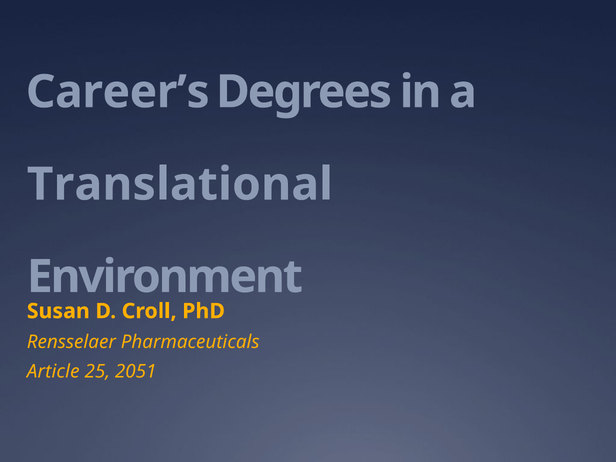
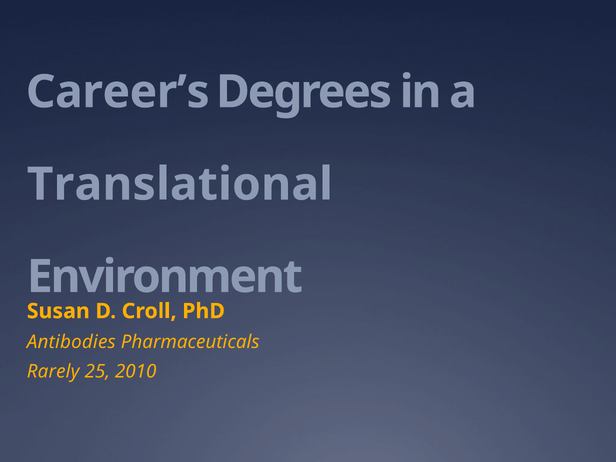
Rensselaer: Rensselaer -> Antibodies (71, 342)
Article: Article -> Rarely (53, 371)
2051: 2051 -> 2010 (136, 371)
